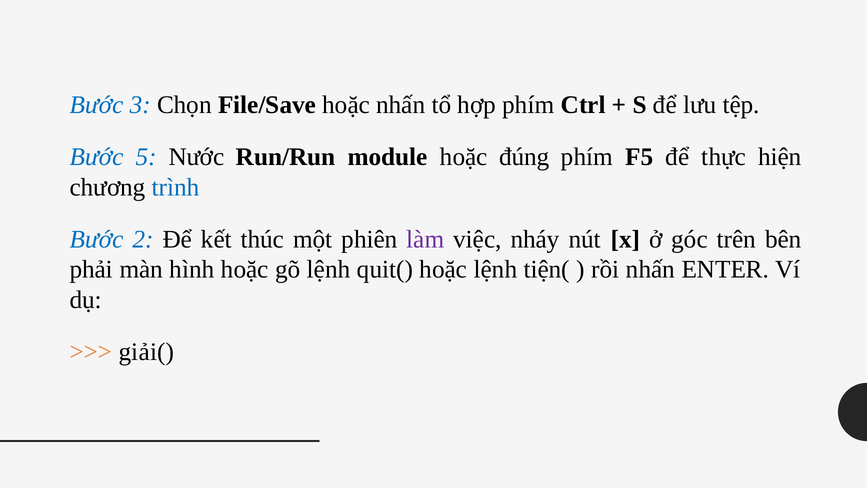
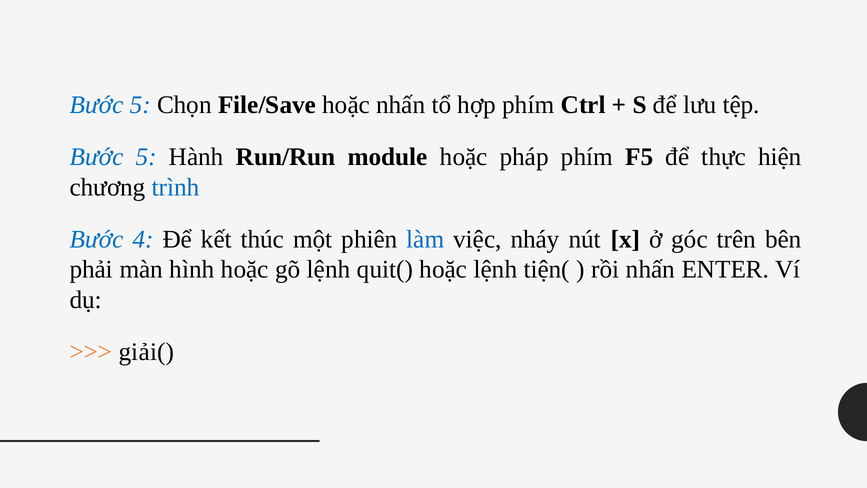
3: 3 -> 5 (140, 105)
Nước: Nước -> Hành (196, 157)
đúng: đúng -> pháp (524, 157)
2: 2 -> 4 (143, 239)
làm colour: purple -> blue (425, 239)
